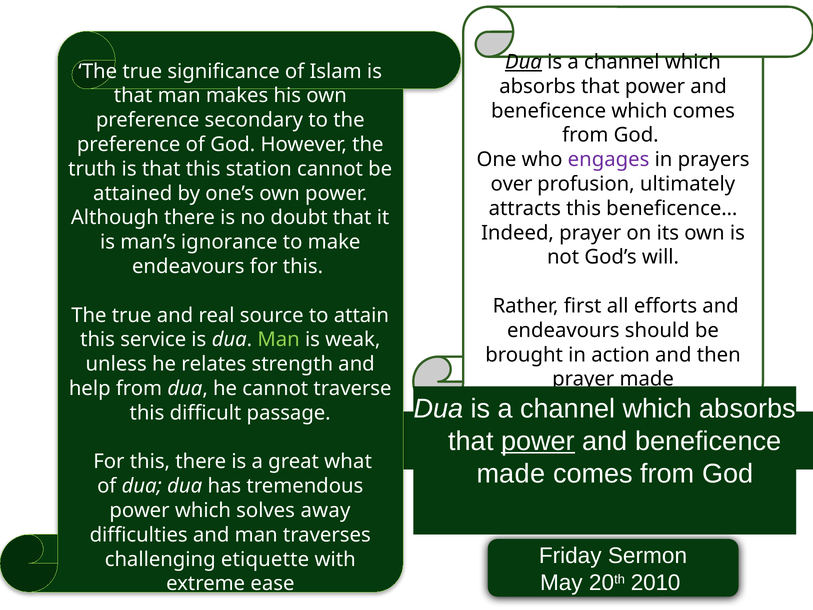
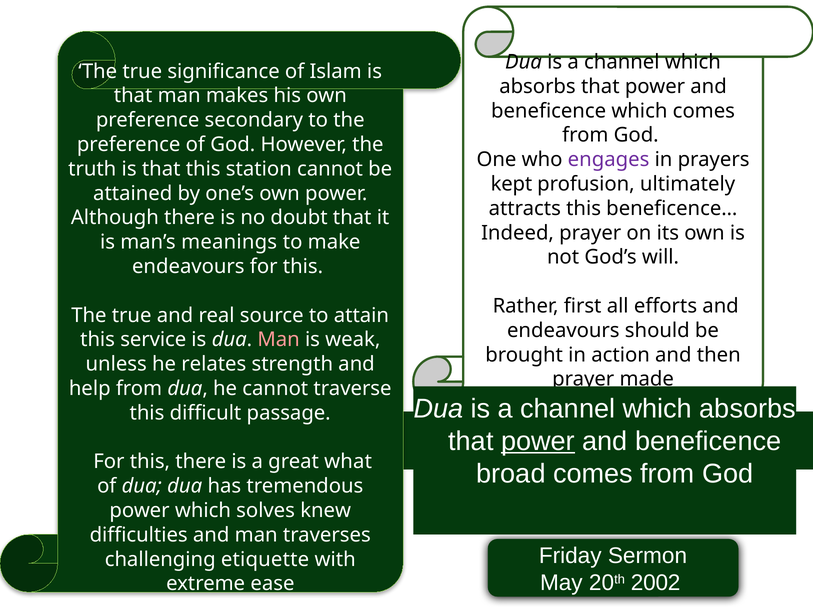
Dua underline: present -> none (524, 62)
over: over -> kept (511, 184)
ignorance: ignorance -> meanings (229, 242)
Man colour: light green -> pink (279, 340)
made: made -> broad (511, 473)
away: away -> knew (326, 510)
2010: 2010 -> 2002 (656, 583)
